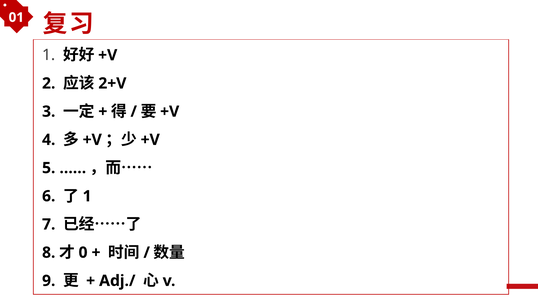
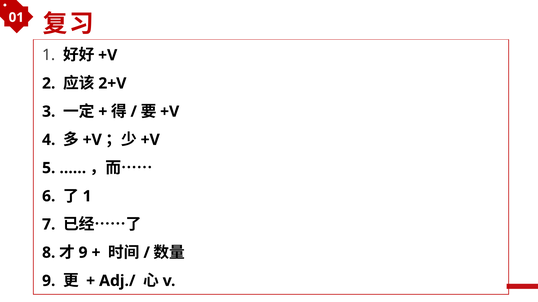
0: 0 -> 9 (83, 253)
